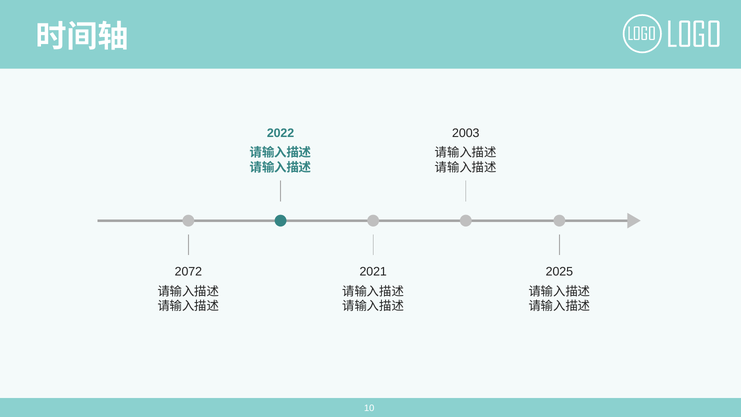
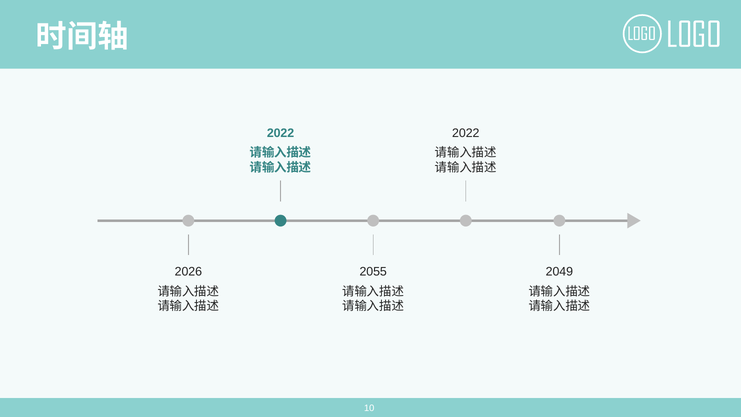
2003: 2003 -> 2022 (466, 133)
2072: 2072 -> 2026 (188, 271)
2021: 2021 -> 2055 (373, 271)
2025: 2025 -> 2049 (559, 271)
